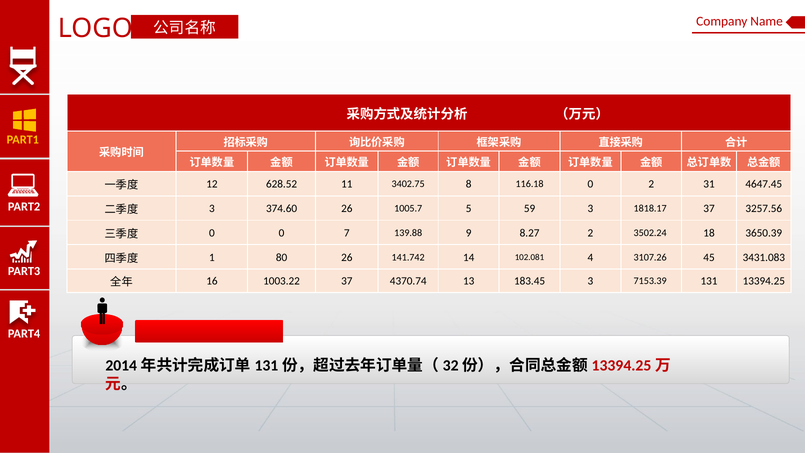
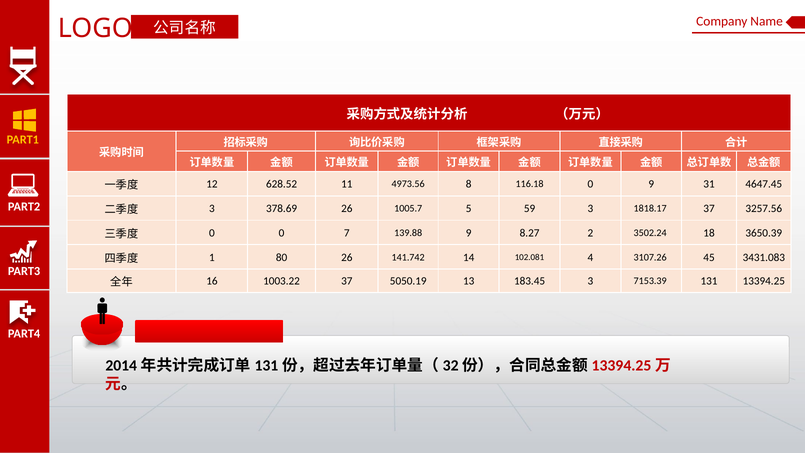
3402.75: 3402.75 -> 4973.56 (408, 184)
0 2: 2 -> 9 (651, 184)
374.60: 374.60 -> 378.69 (282, 208)
4370.74: 4370.74 -> 5050.19 (408, 281)
